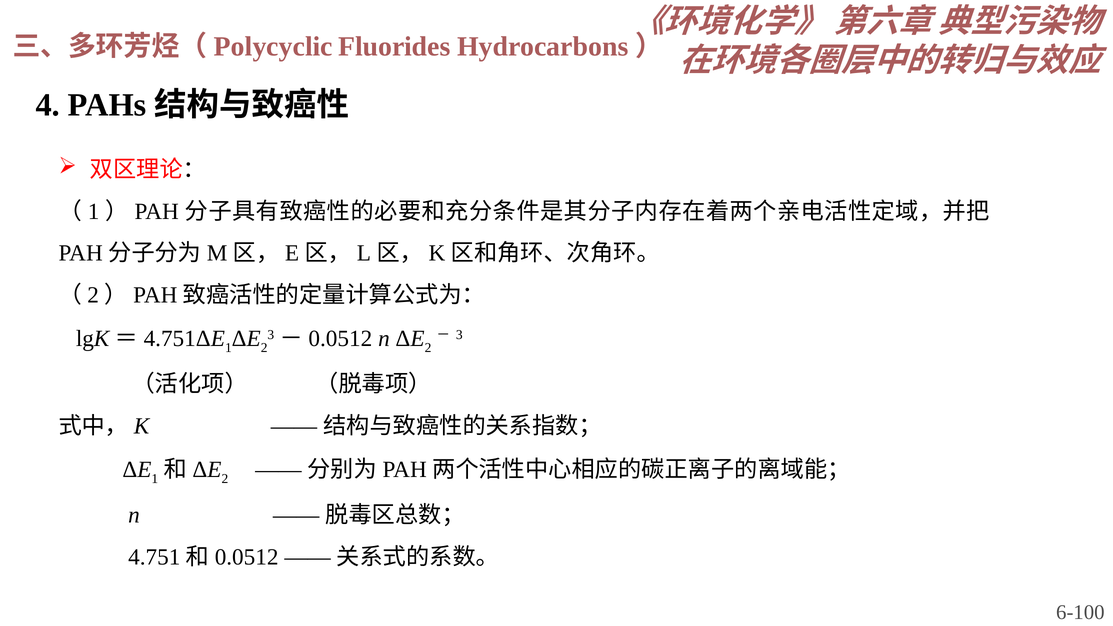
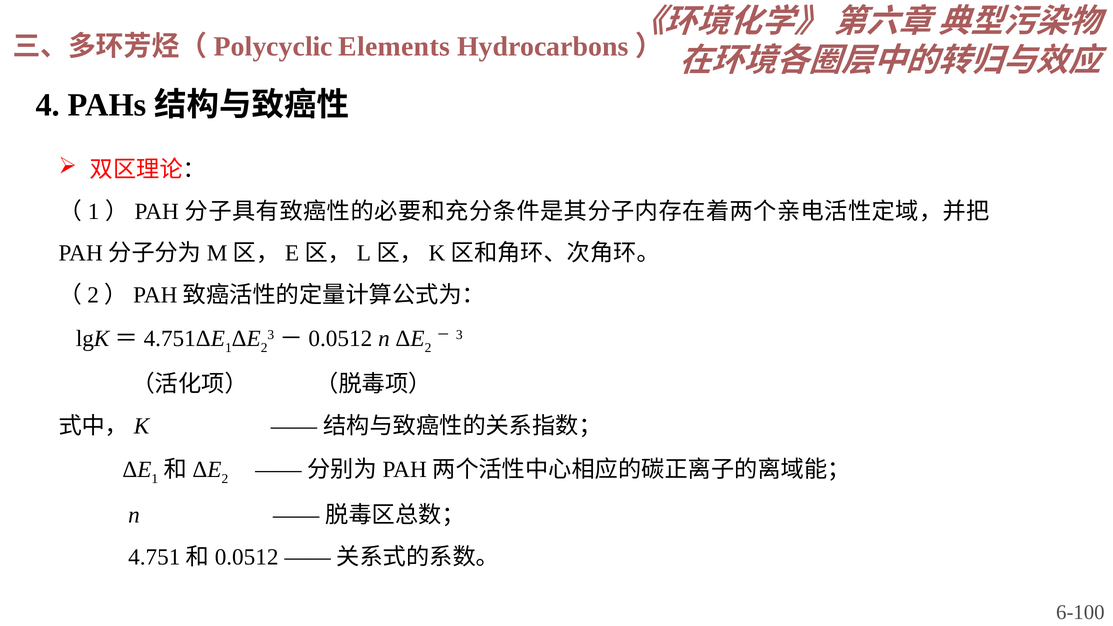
Fluorides: Fluorides -> Elements (394, 47)
